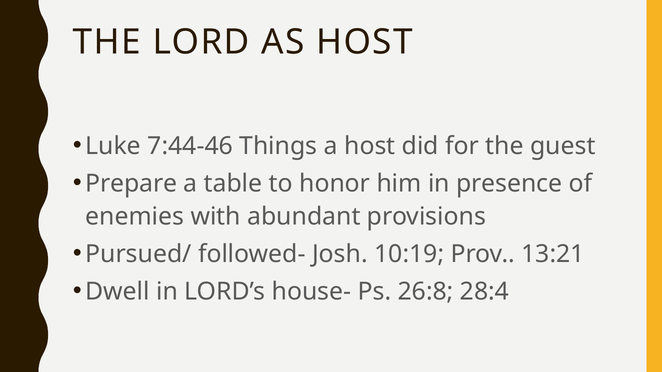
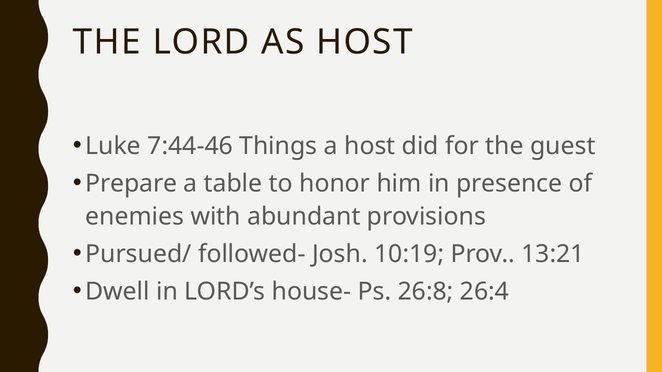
28:4: 28:4 -> 26:4 (485, 292)
